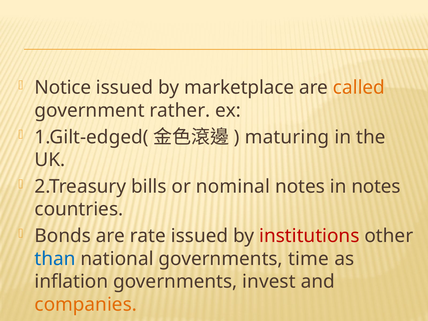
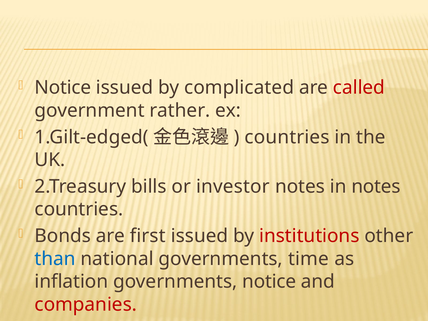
marketplace: marketplace -> complicated (239, 88)
called colour: orange -> red (359, 88)
maturing: maturing -> countries (287, 137)
nominal: nominal -> investor (233, 187)
rate: rate -> first (148, 236)
governments invest: invest -> notice (269, 282)
companies colour: orange -> red (86, 305)
